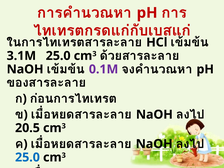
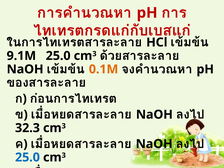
3.1M: 3.1M -> 9.1M (21, 56)
0.1M colour: purple -> orange (104, 69)
20.5: 20.5 -> 32.3 (27, 128)
